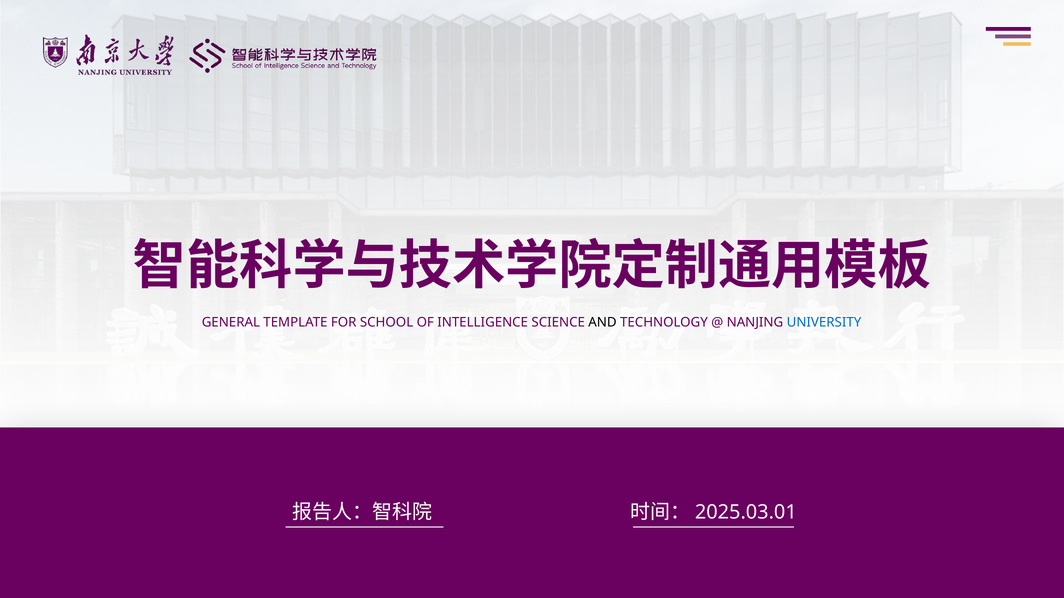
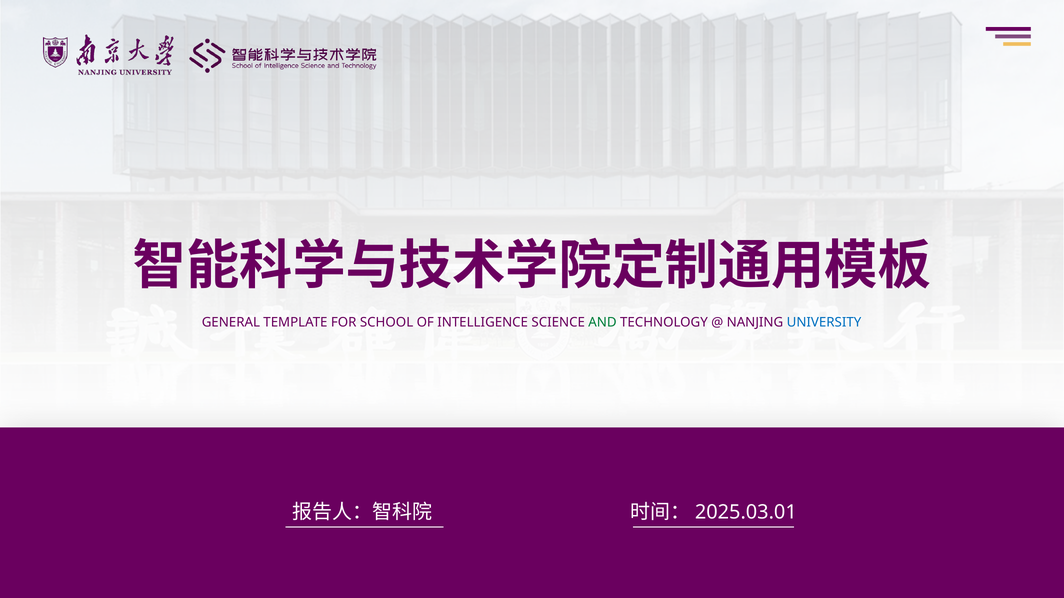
AND colour: black -> green (602, 323)
